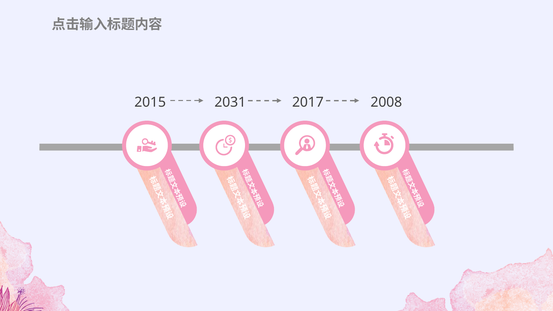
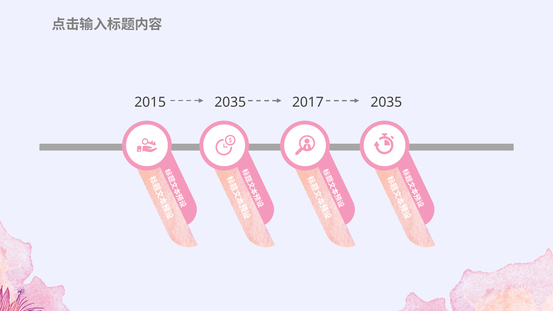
2015 2031: 2031 -> 2035 (230, 102)
2017 2008: 2008 -> 2035 (386, 102)
